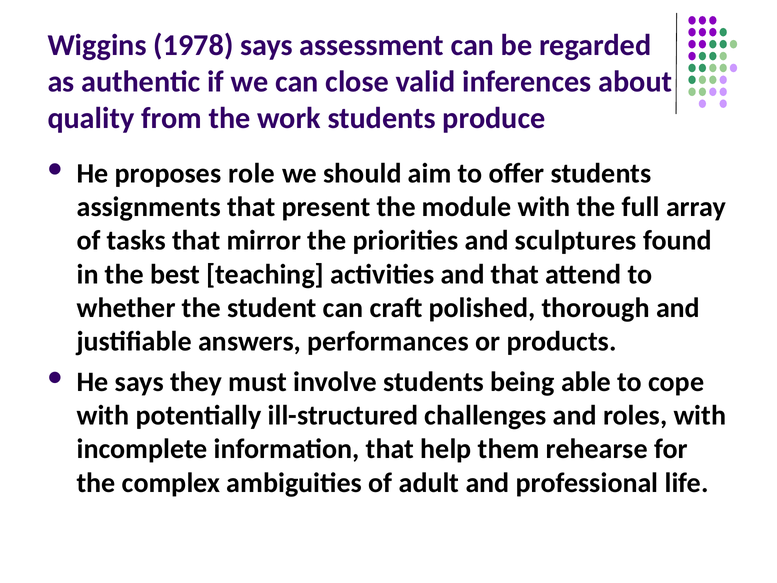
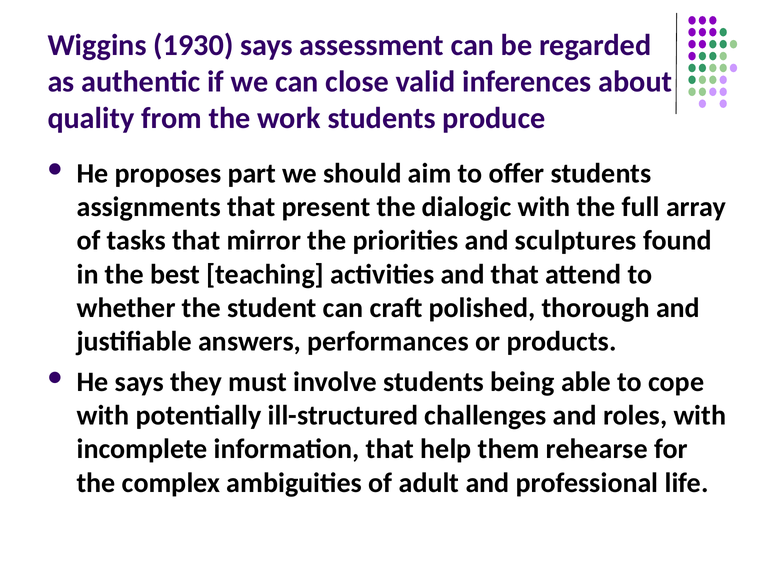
1978: 1978 -> 1930 (193, 45)
role: role -> part (252, 173)
module: module -> dialogic (467, 207)
